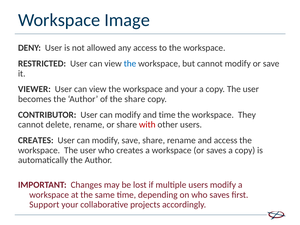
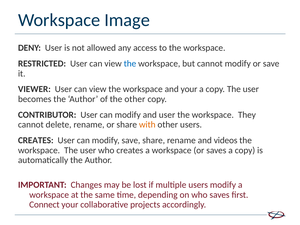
the share: share -> other (135, 99)
and time: time -> user (167, 115)
with colour: red -> orange (147, 125)
and access: access -> videos (226, 140)
Support: Support -> Connect (44, 205)
